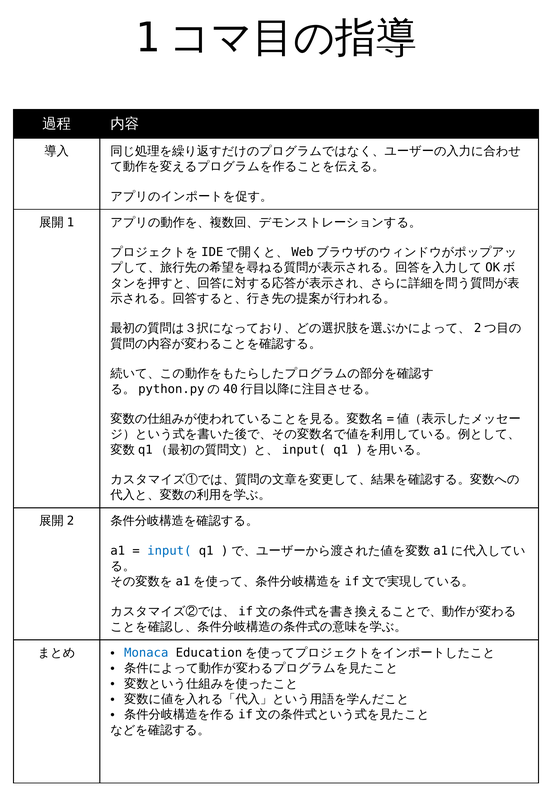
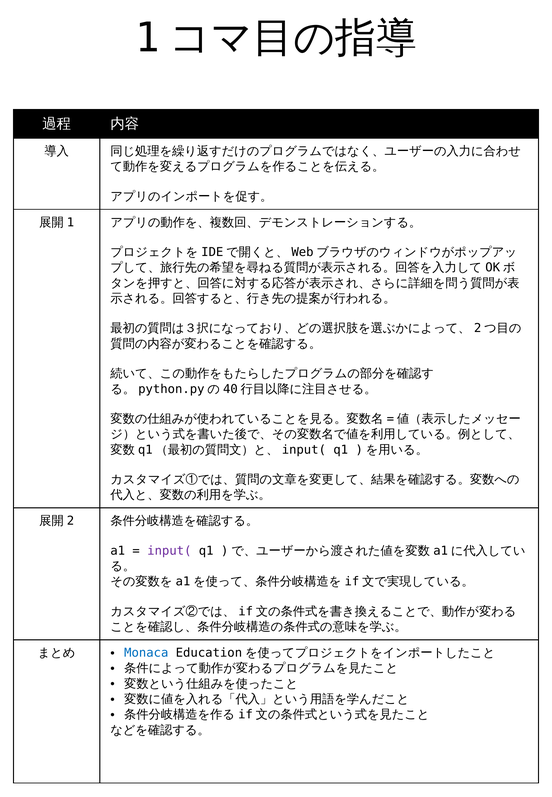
input( colour: blue -> purple (169, 551)
